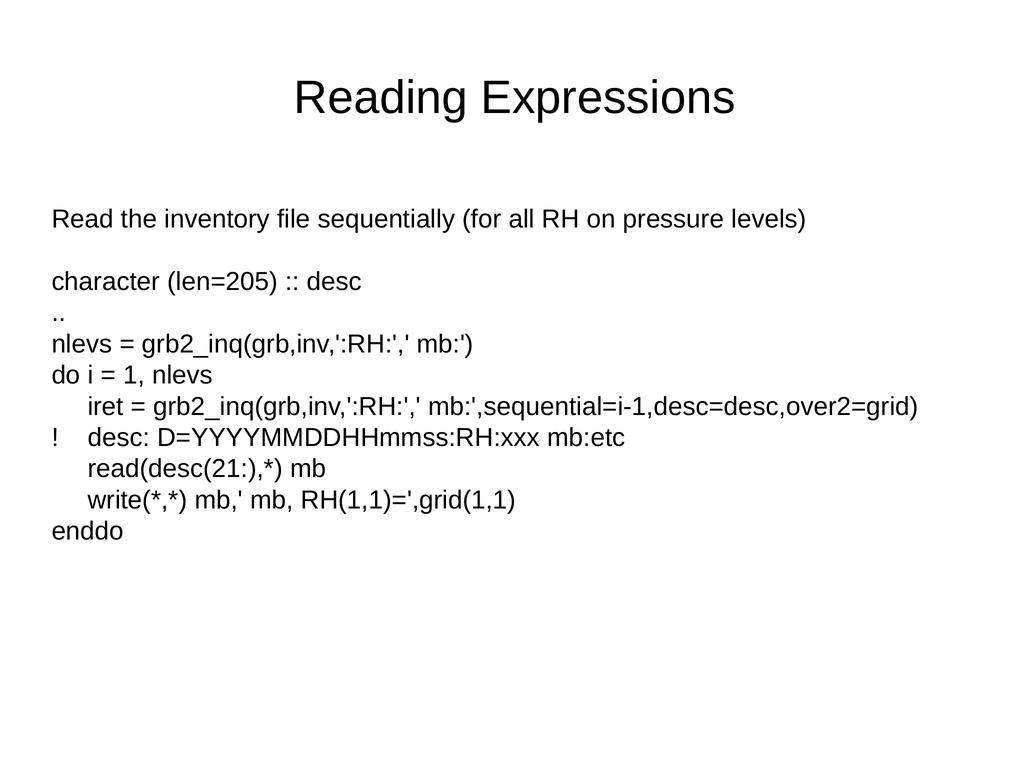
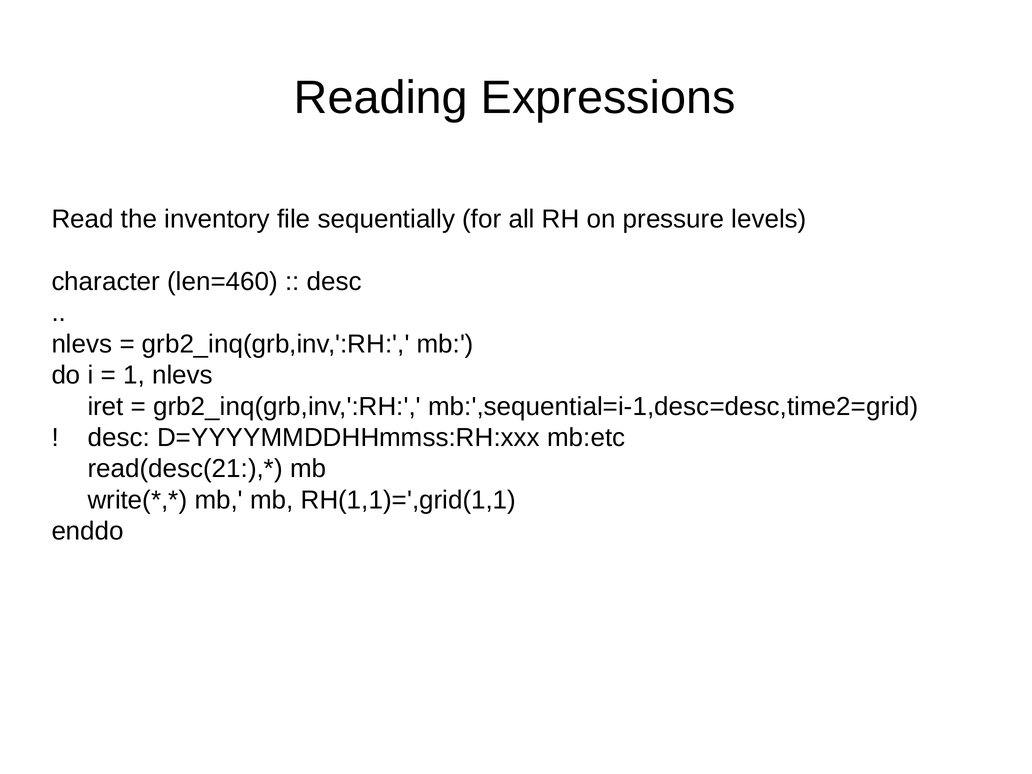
len=205: len=205 -> len=460 (223, 282)
mb:',sequential=i-1,desc=desc,over2=grid: mb:',sequential=i-1,desc=desc,over2=grid -> mb:',sequential=i-1,desc=desc,time2=grid (673, 406)
